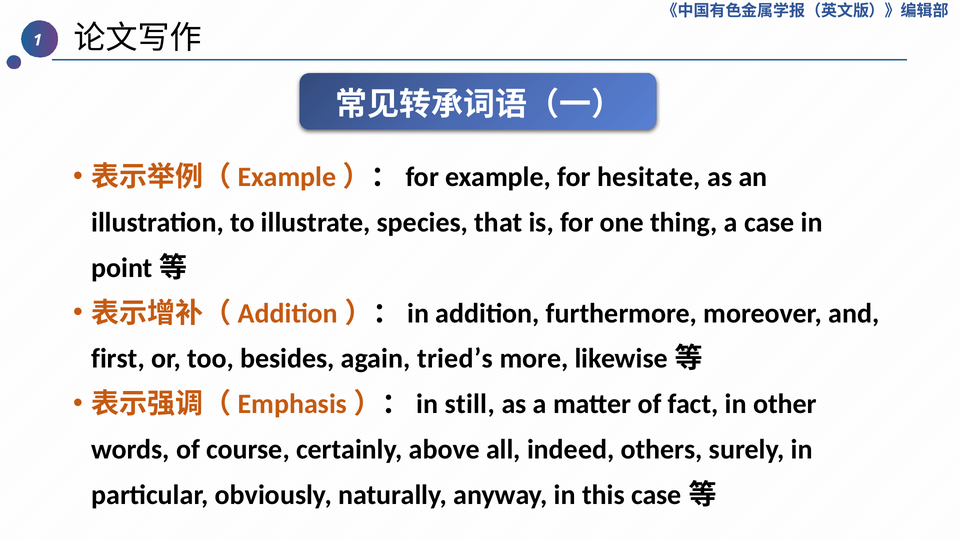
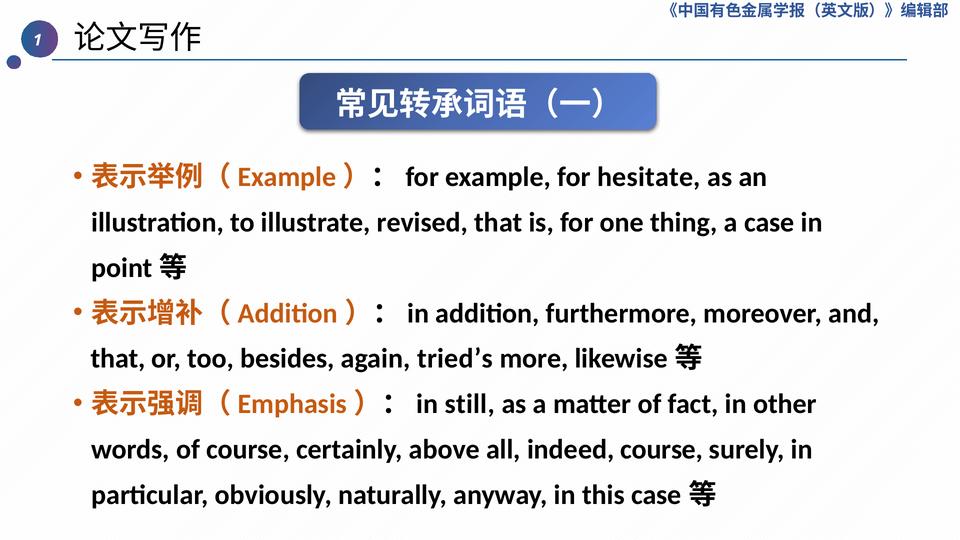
species: species -> revised (422, 223)
first: first -> that (118, 359)
indeed others: others -> course (662, 450)
